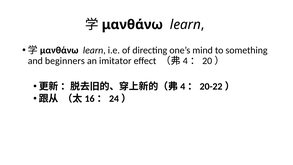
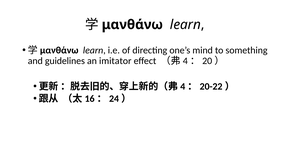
beginners: beginners -> guidelines (65, 61)
